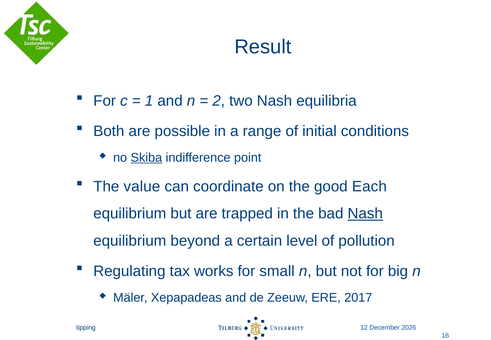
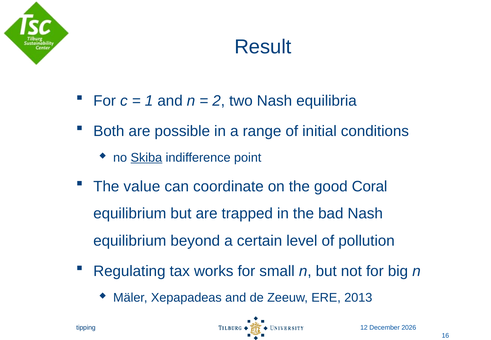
Each: Each -> Coral (370, 186)
Nash underline: present -> none (365, 214)
2017: 2017 -> 2013 (358, 297)
